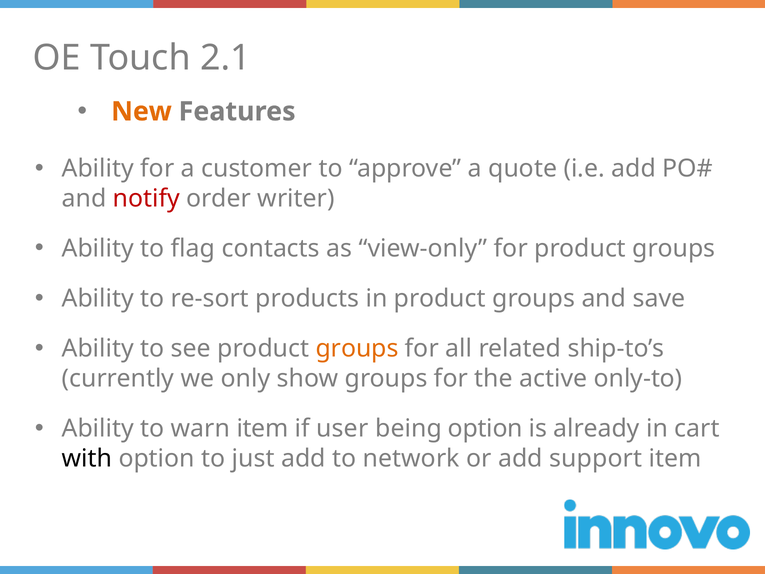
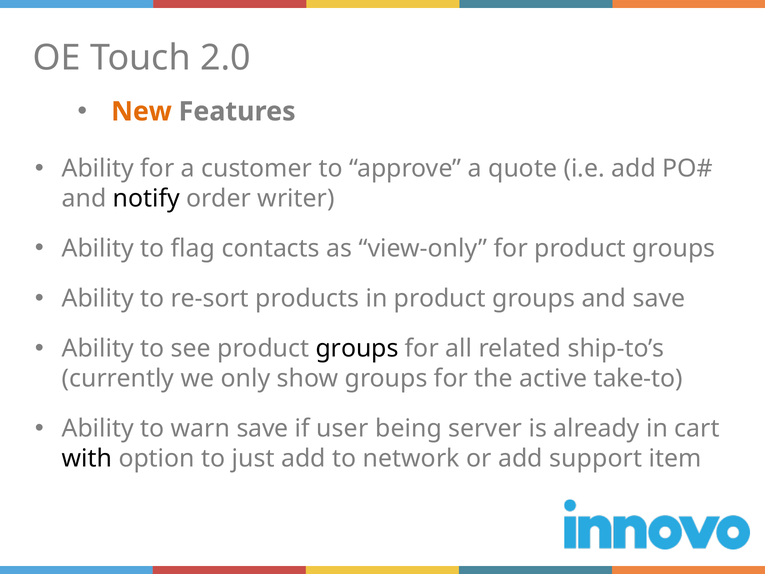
2.1: 2.1 -> 2.0 (225, 58)
notify colour: red -> black (146, 198)
groups colour: orange -> black (357, 349)
only-to: only-to -> take-to (638, 378)
warn item: item -> save (263, 428)
being option: option -> server (485, 428)
